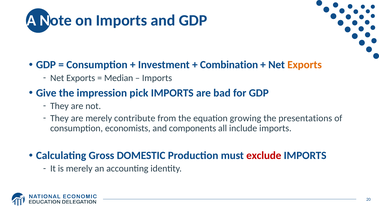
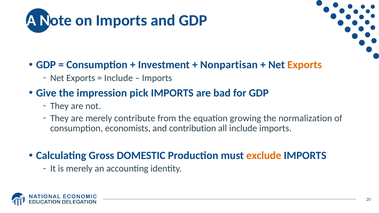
Combination: Combination -> Nonpartisan (229, 65)
Median: Median -> Include (119, 78)
presentations: presentations -> normalization (305, 118)
components: components -> contribution (193, 128)
exclude colour: red -> orange (264, 156)
